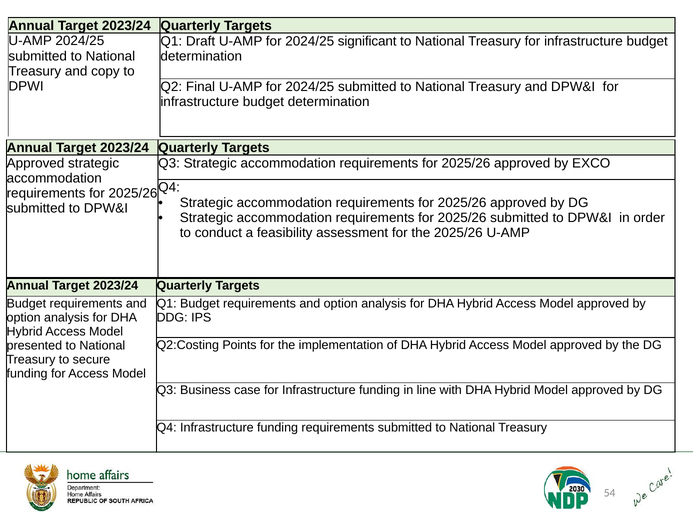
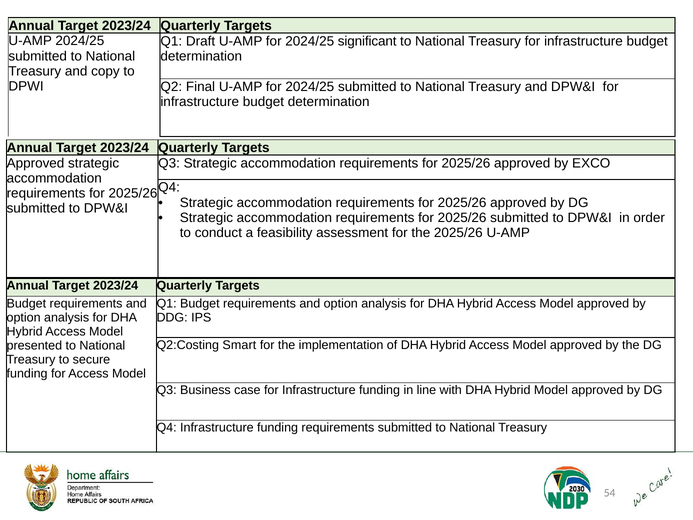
Points: Points -> Smart (239, 345)
